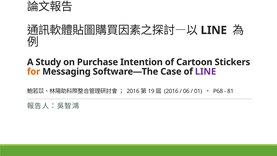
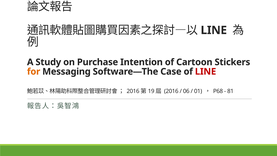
LINE colour: purple -> red (206, 71)
